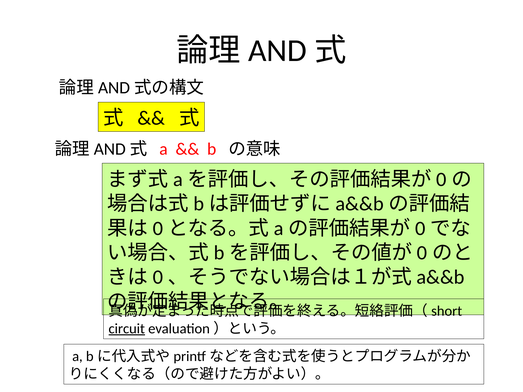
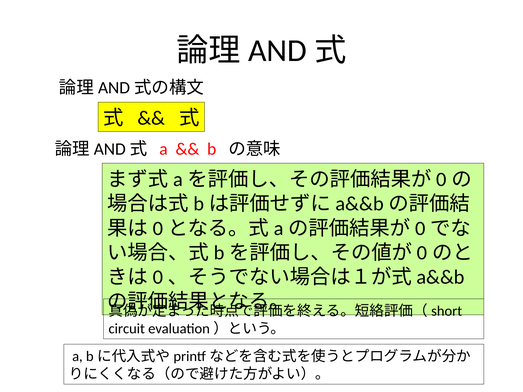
circuit underline: present -> none (127, 329)
